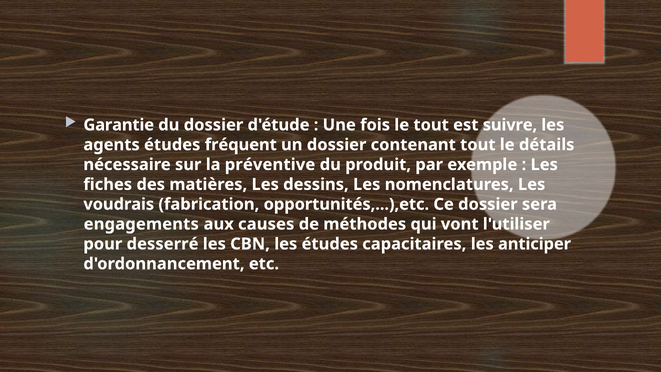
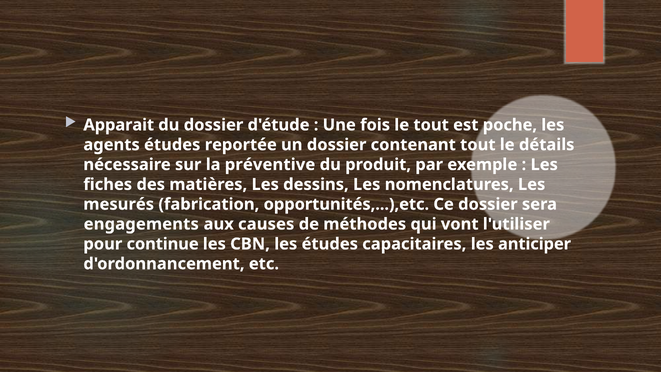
Garantie: Garantie -> Apparait (119, 125)
suivre: suivre -> poche (510, 125)
fréquent: fréquent -> reportée (241, 145)
voudrais: voudrais -> mesurés (119, 204)
desserré: desserré -> continue (163, 244)
